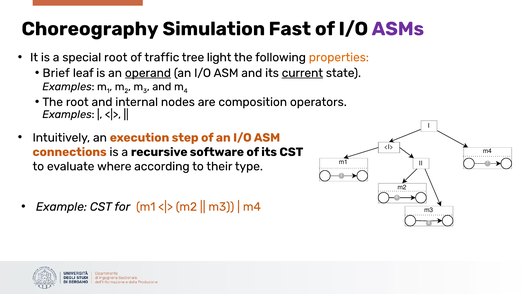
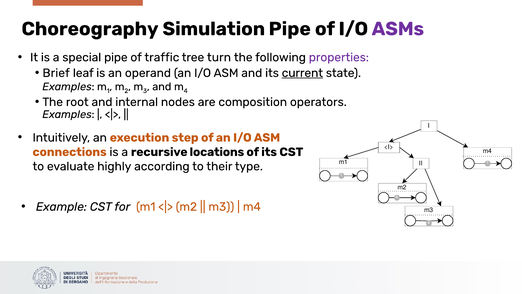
Simulation Fast: Fast -> Pipe (290, 29)
special root: root -> pipe (116, 57)
light: light -> turn (219, 57)
properties colour: orange -> purple (339, 57)
operand underline: present -> none (148, 73)
software: software -> locations (217, 152)
where: where -> highly (114, 166)
